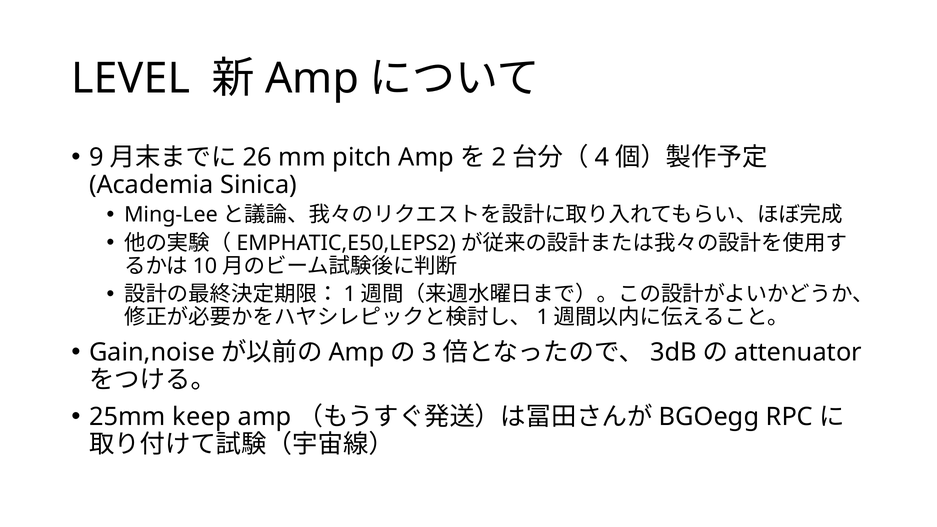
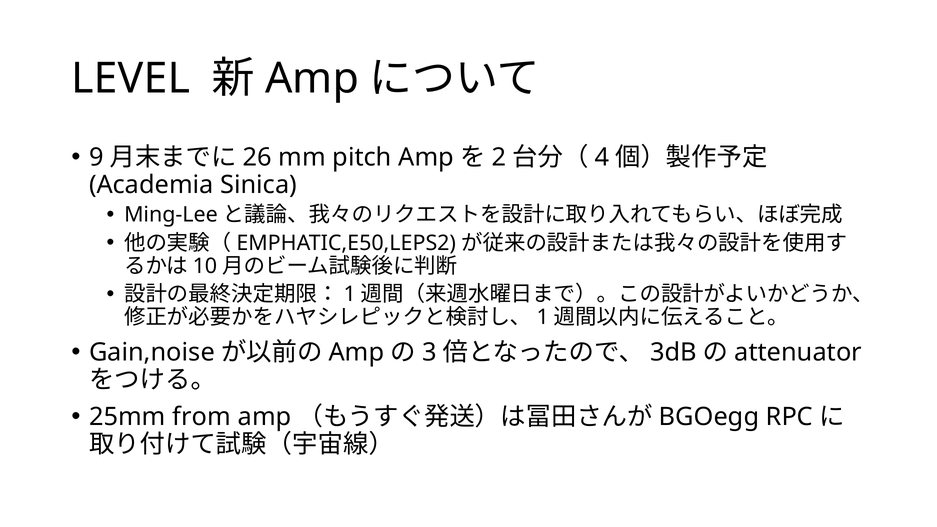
keep: keep -> from (202, 417)
